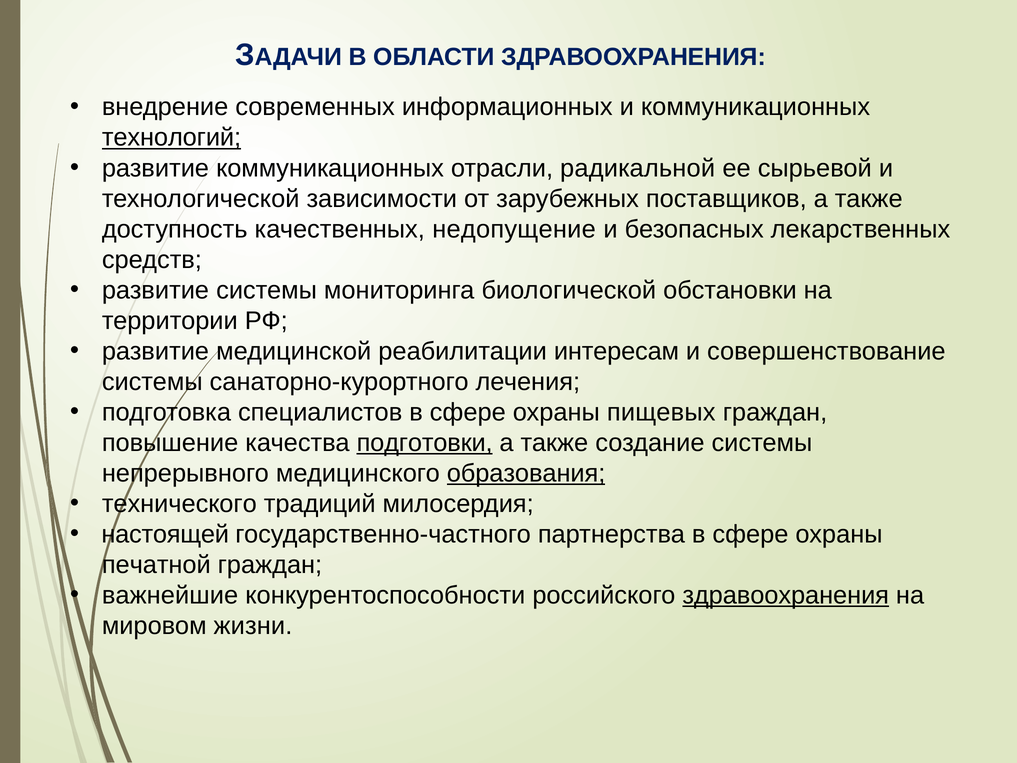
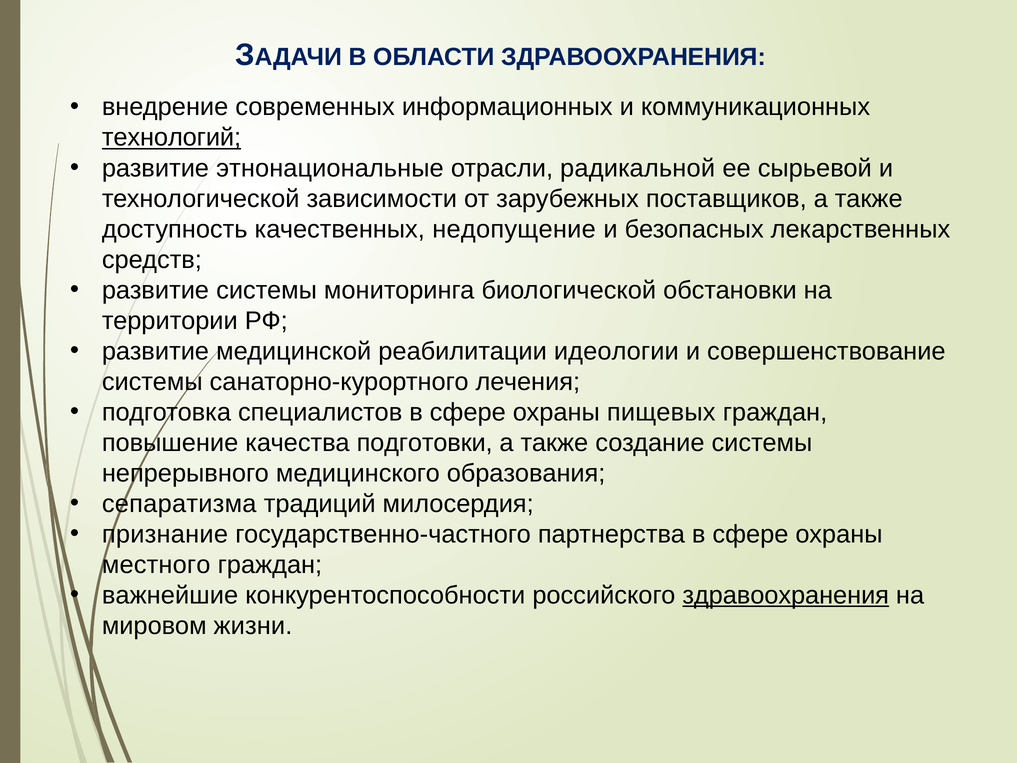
развитие коммуникационных: коммуникационных -> этнонациональные (330, 168)
интересам: интересам -> идеологии (616, 351)
подготовки underline: present -> none (425, 443)
образования underline: present -> none (526, 473)
технического: технического -> сепаратизма (179, 504)
настоящей: настоящей -> признание (165, 534)
печатной: печатной -> местного (156, 565)
